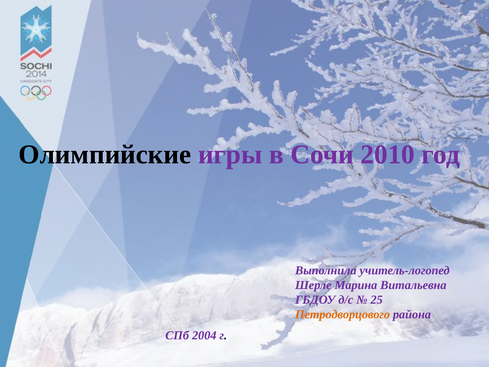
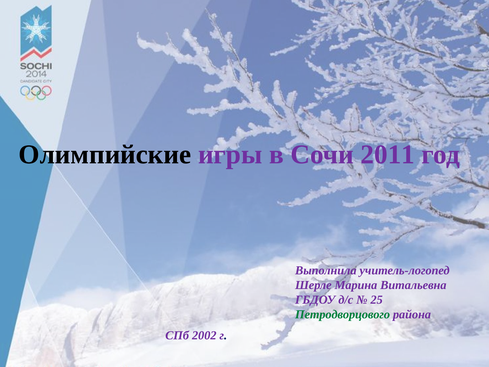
2010: 2010 -> 2011 (388, 154)
Петродворцового colour: orange -> green (343, 314)
2004: 2004 -> 2002 (204, 335)
